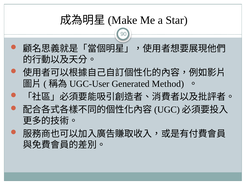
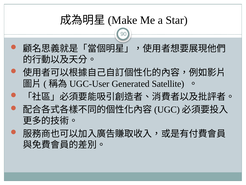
Method: Method -> Satellite (168, 84)
